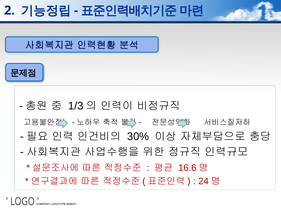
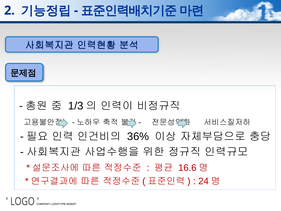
30%: 30% -> 36% (138, 136)
